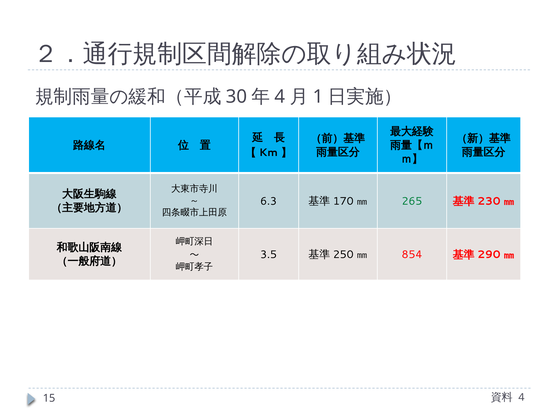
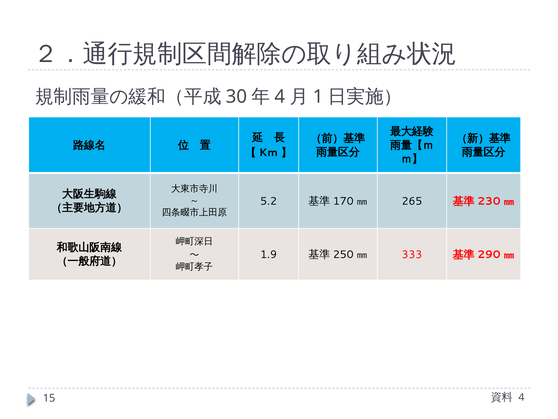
6.3: 6.3 -> 5.2 (269, 201)
265 colour: green -> black (412, 201)
3.5: 3.5 -> 1.9 (269, 254)
854: 854 -> 333 (412, 254)
